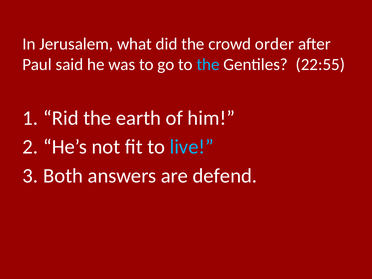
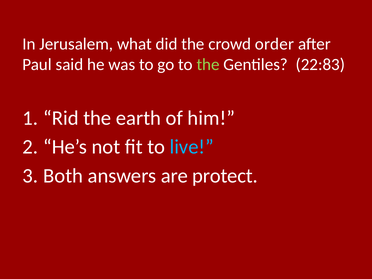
the colour: light blue -> light green (208, 64)
22:55: 22:55 -> 22:83 (320, 64)
defend: defend -> protect (225, 176)
